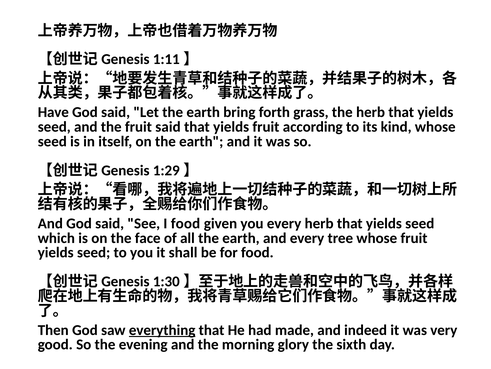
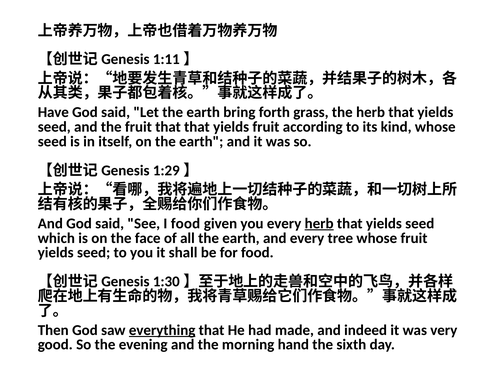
fruit said: said -> that (168, 127)
herb underline: none -> present (319, 223)
glory: glory -> hand (293, 344)
